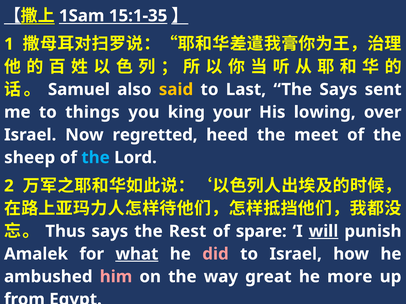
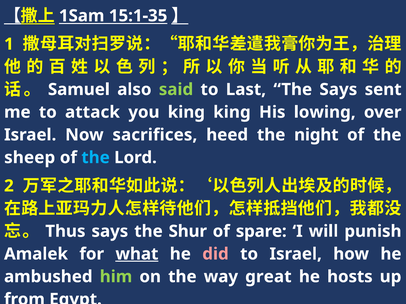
said colour: yellow -> light green (176, 90)
things: things -> attack (92, 112)
king your: your -> king (232, 112)
regretted: regretted -> sacrifices (155, 135)
meet: meet -> night (316, 135)
Rest: Rest -> Shur (188, 232)
will underline: present -> none (324, 232)
him colour: pink -> light green (116, 277)
more: more -> hosts (350, 277)
